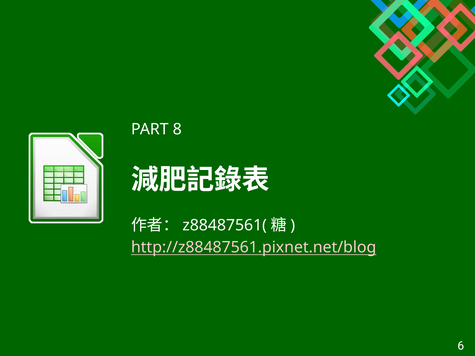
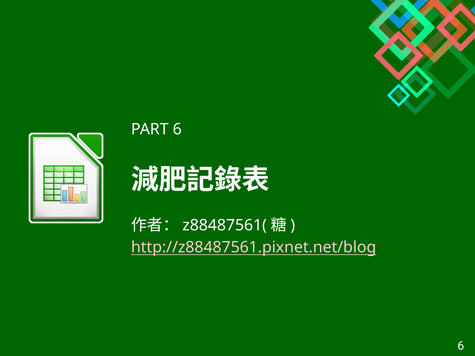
PART 8: 8 -> 6 (177, 129)
